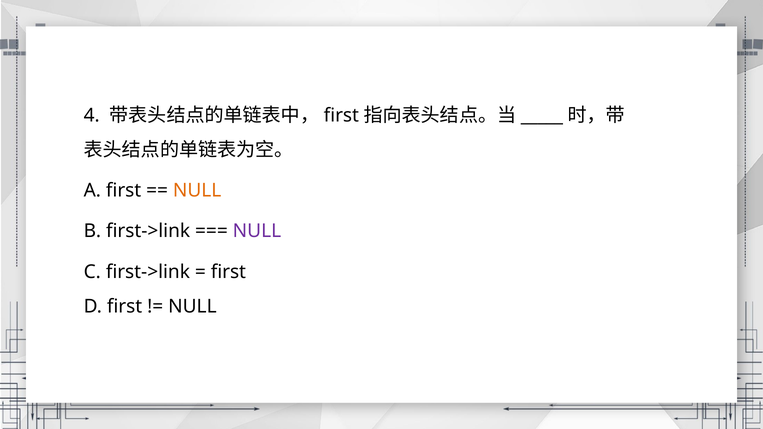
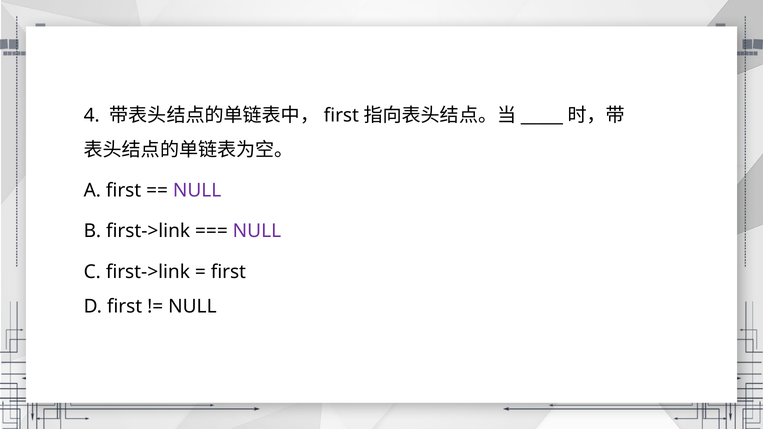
NULL colour: orange -> purple (197, 191)
